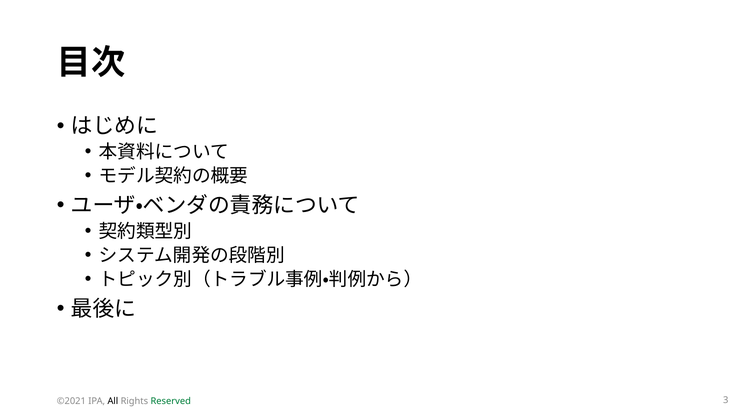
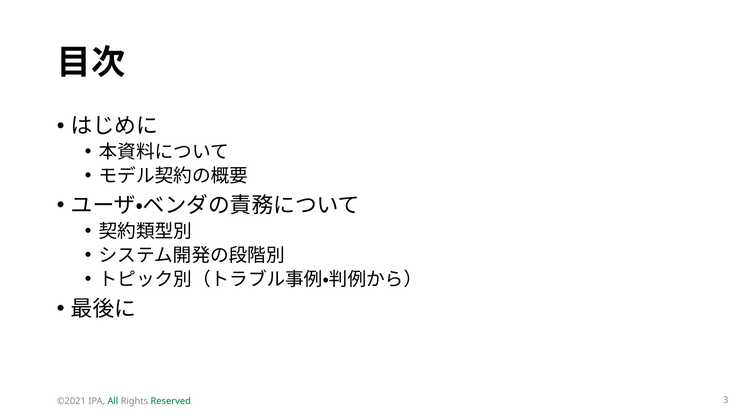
All colour: black -> green (113, 401)
